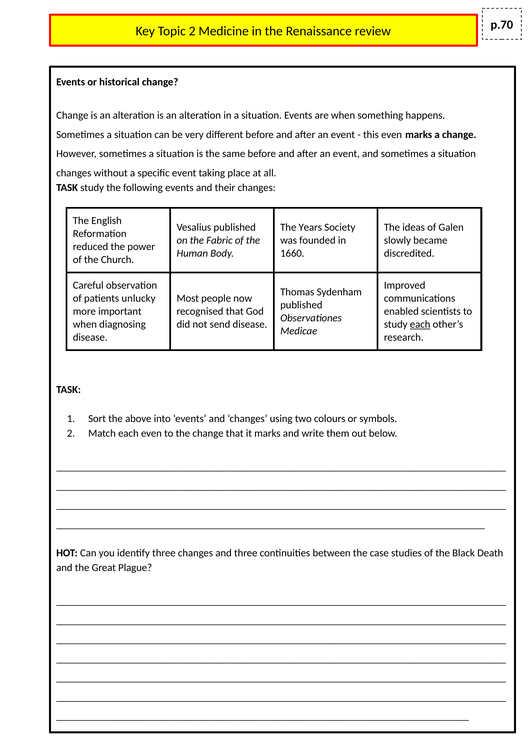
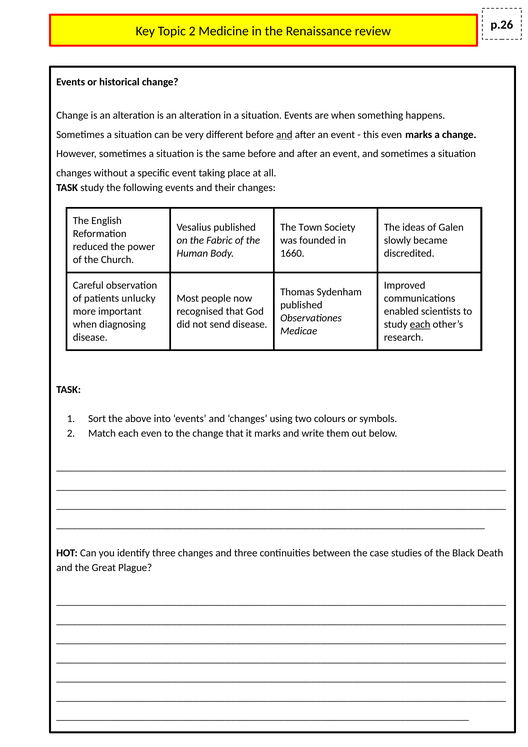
p.70: p.70 -> p.26 (502, 25)
and underline: none -> present (284, 135)
Years: Years -> Town (310, 227)
